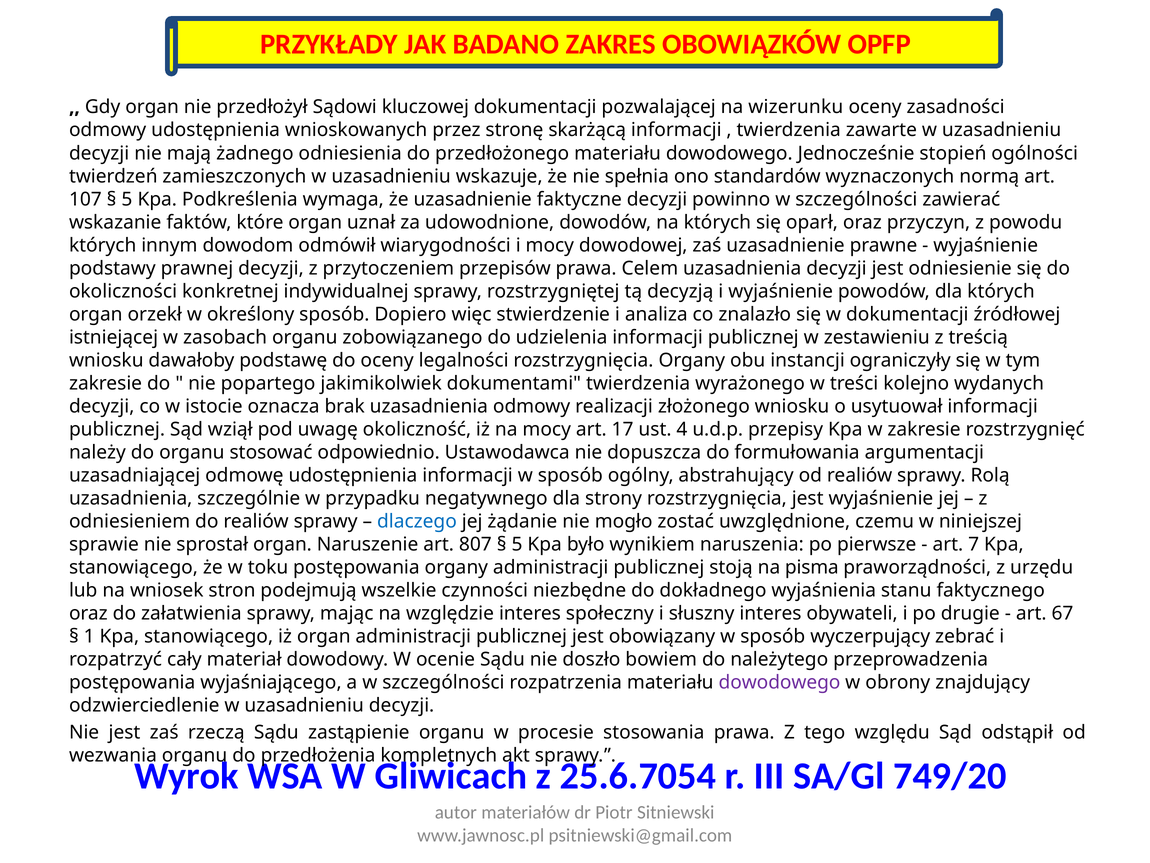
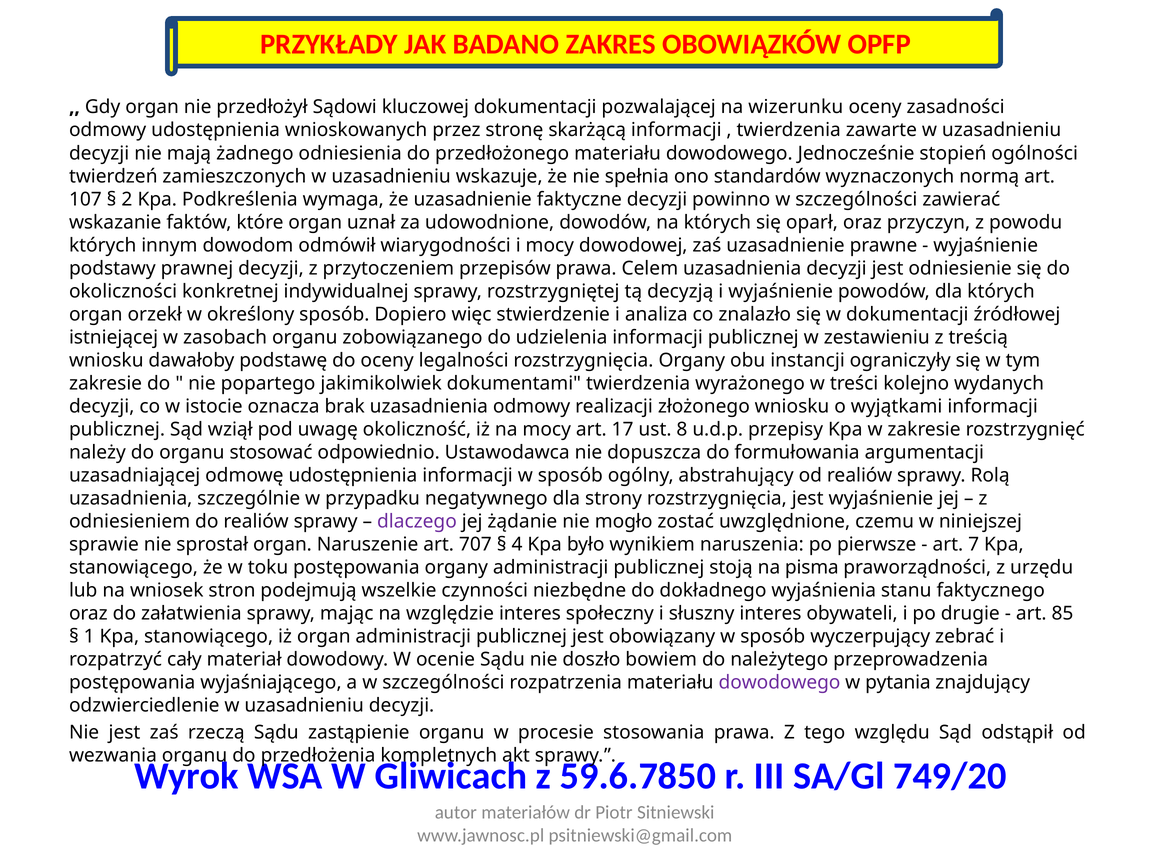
5: 5 -> 2 (127, 199)
usytuował: usytuował -> wyjątkami (897, 406)
4: 4 -> 8 (682, 429)
dlaczego colour: blue -> purple (417, 521)
807: 807 -> 707 (475, 544)
5: 5 -> 4 (517, 544)
67: 67 -> 85 (1062, 613)
obrony: obrony -> pytania (898, 682)
25.6.7054: 25.6.7054 -> 59.6.7850 (638, 776)
